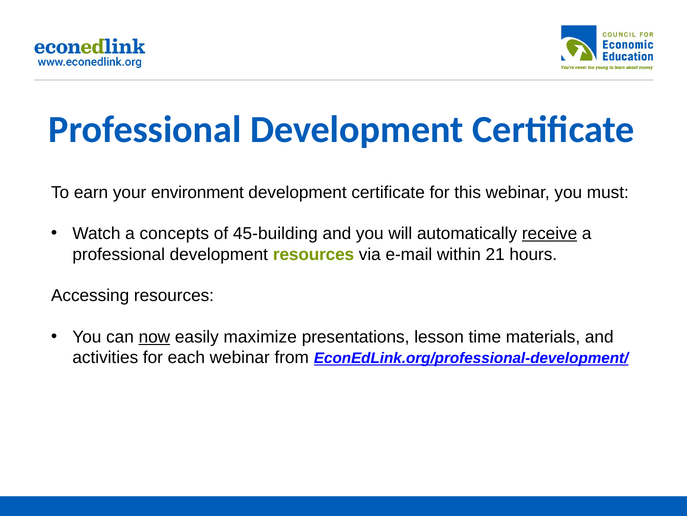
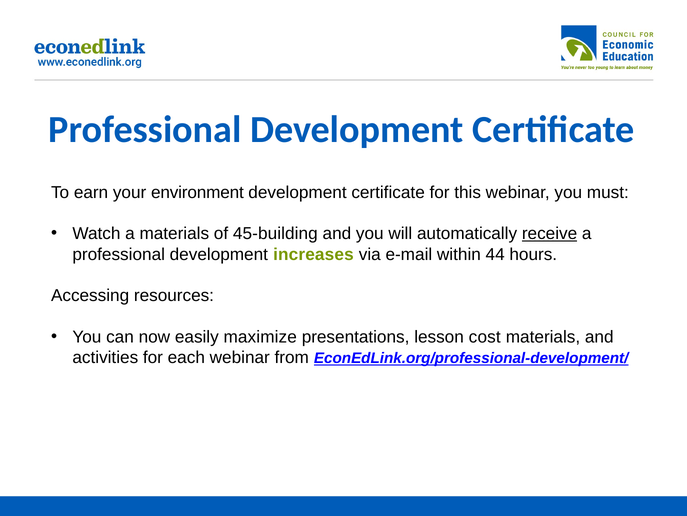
a concepts: concepts -> materials (174, 233)
development resources: resources -> increases (313, 254)
21: 21 -> 44 (495, 254)
now underline: present -> none (154, 336)
time: time -> cost (485, 336)
